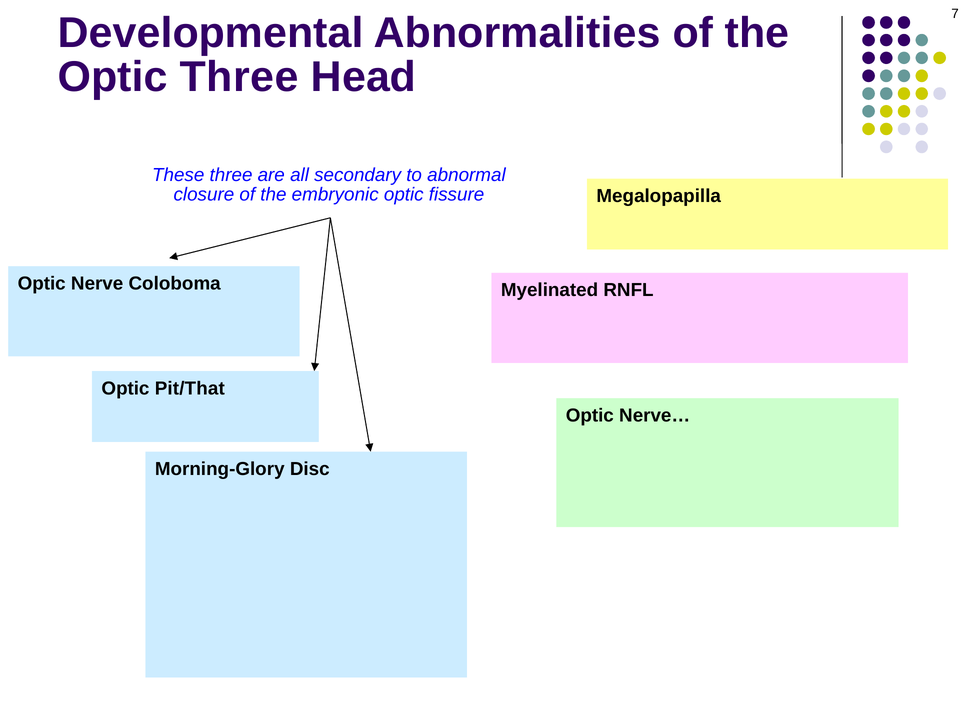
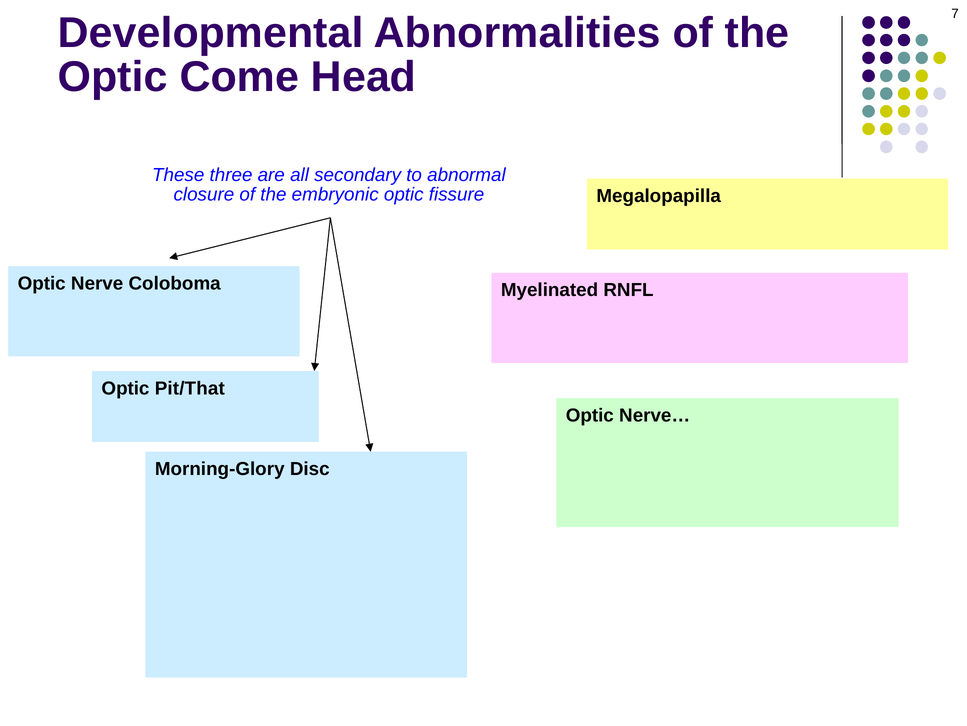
Optic Three: Three -> Come (239, 77)
